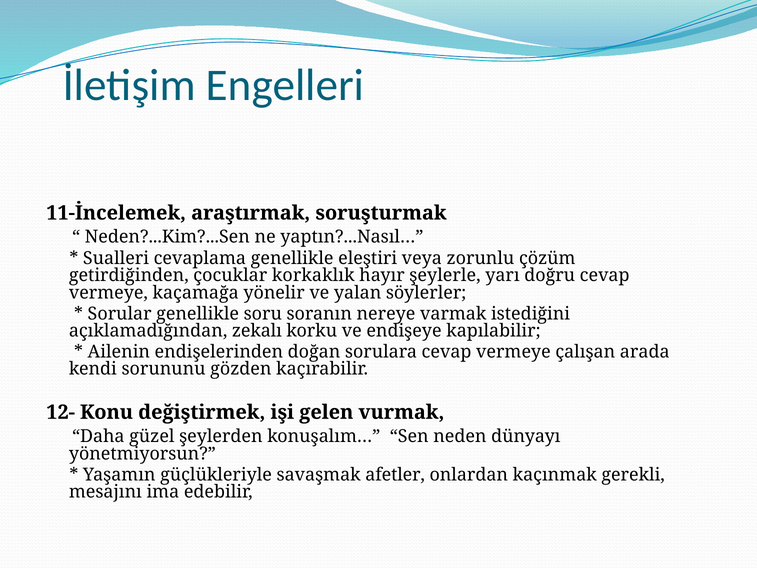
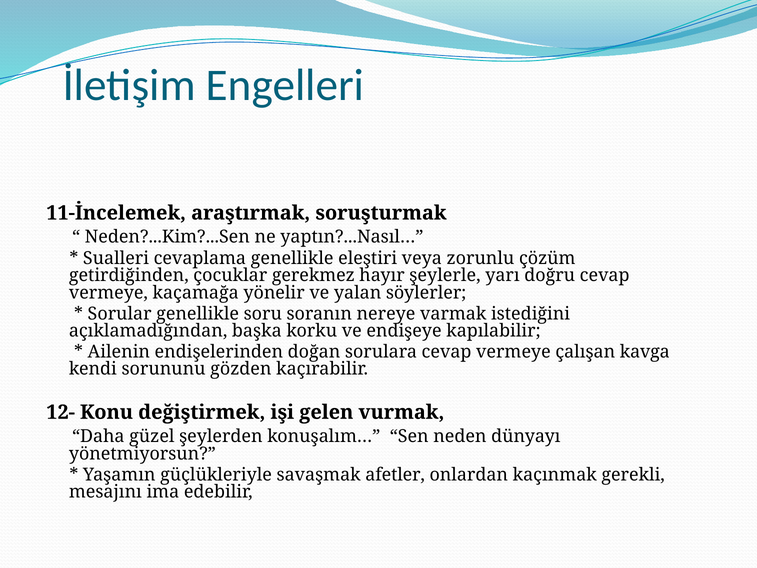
korkaklık: korkaklık -> gerekmez (313, 275)
zekalı: zekalı -> başka (257, 331)
arada: arada -> kavga (645, 352)
